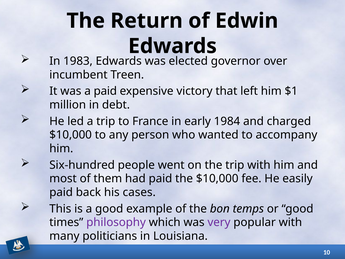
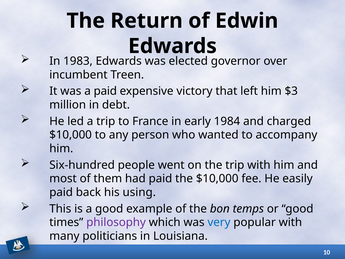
$1: $1 -> $3 (291, 91)
cases: cases -> using (139, 192)
very colour: purple -> blue (219, 222)
